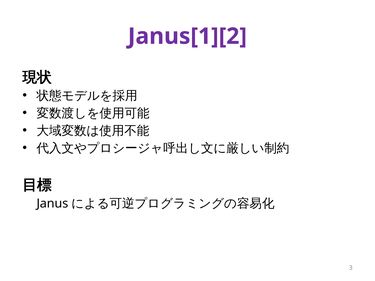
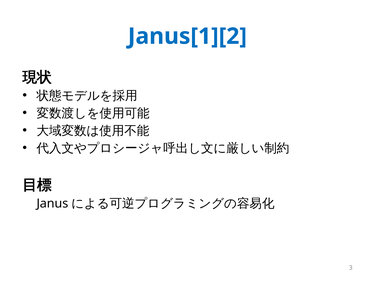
Janus[1][2 colour: purple -> blue (187, 36)
